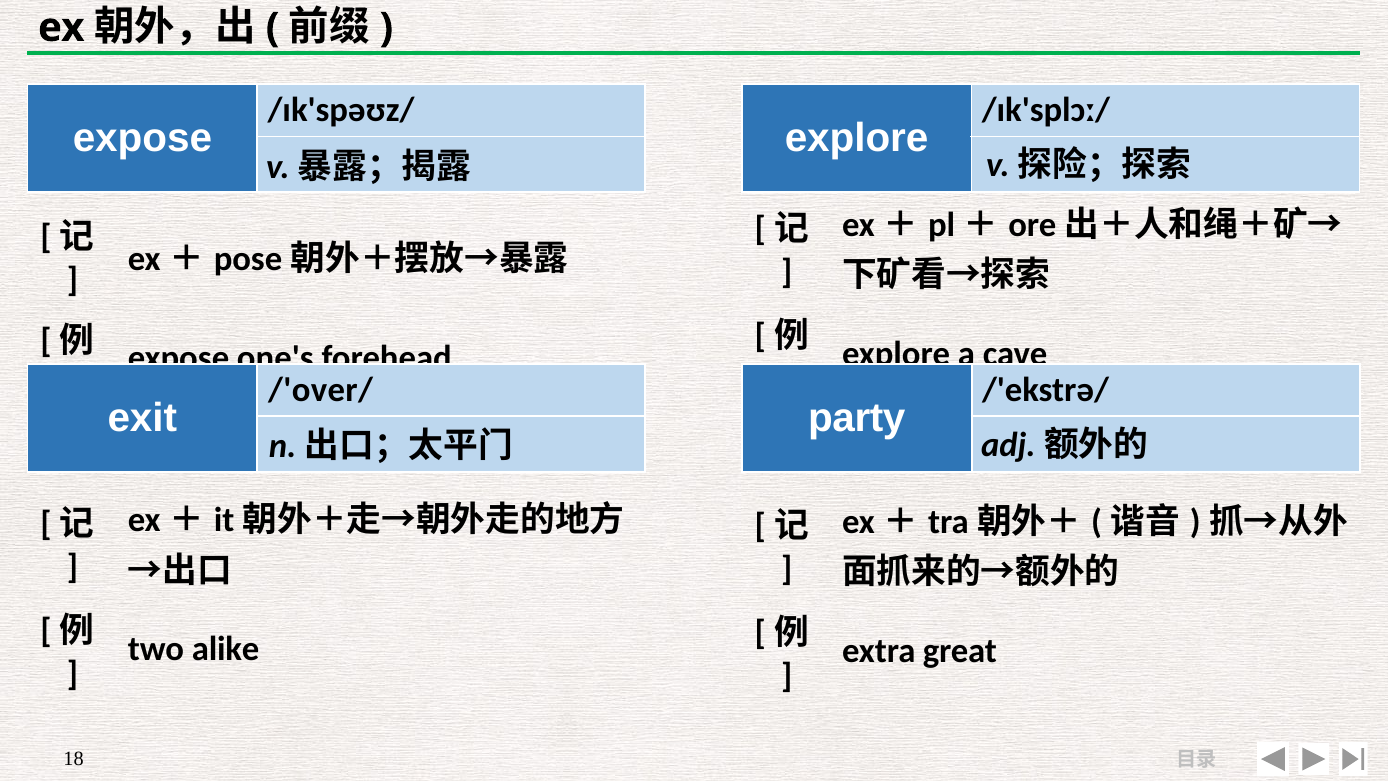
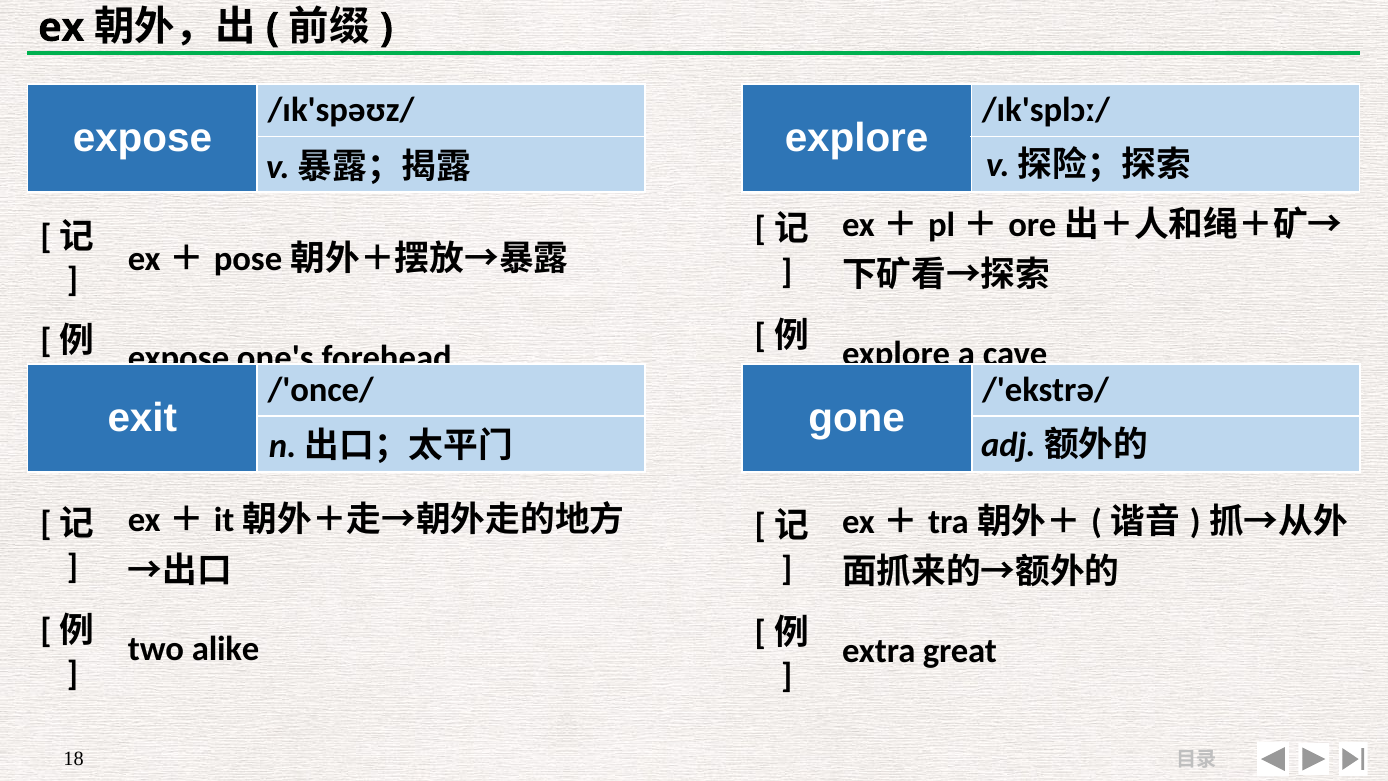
/'over/: /'over/ -> /'once/ (321, 390)
party: party -> gone (857, 418)
